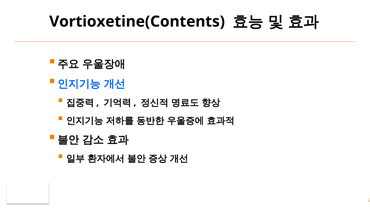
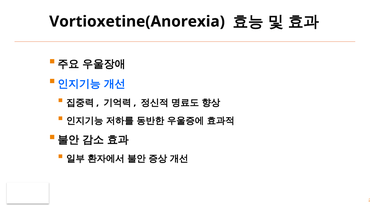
Vortioxetine(Contents: Vortioxetine(Contents -> Vortioxetine(Anorexia (137, 22)
